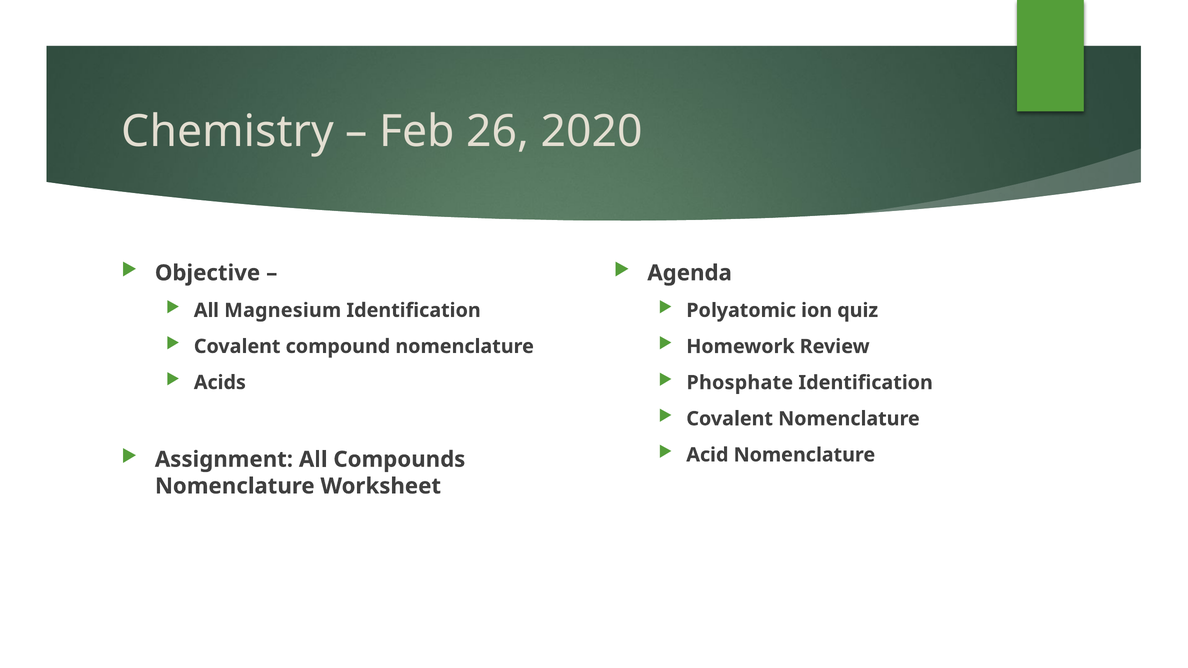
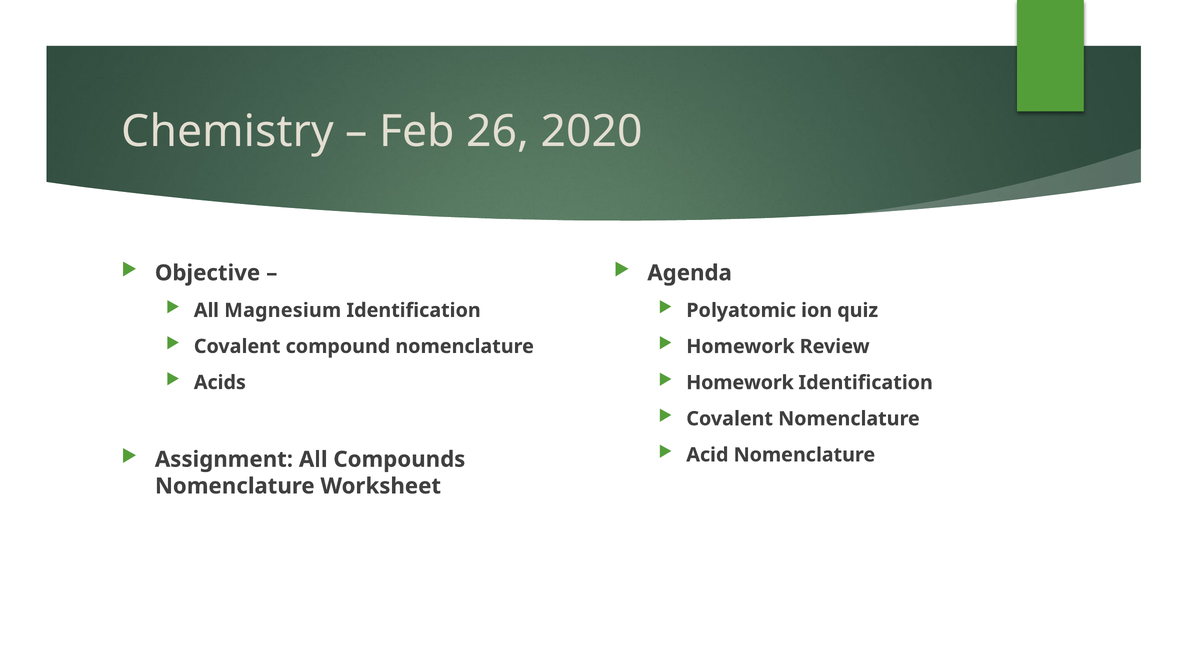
Phosphate: Phosphate -> Homework (740, 383)
